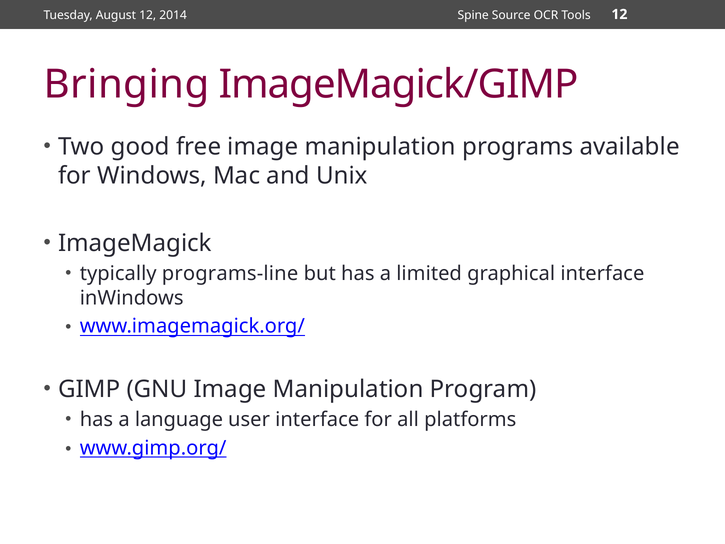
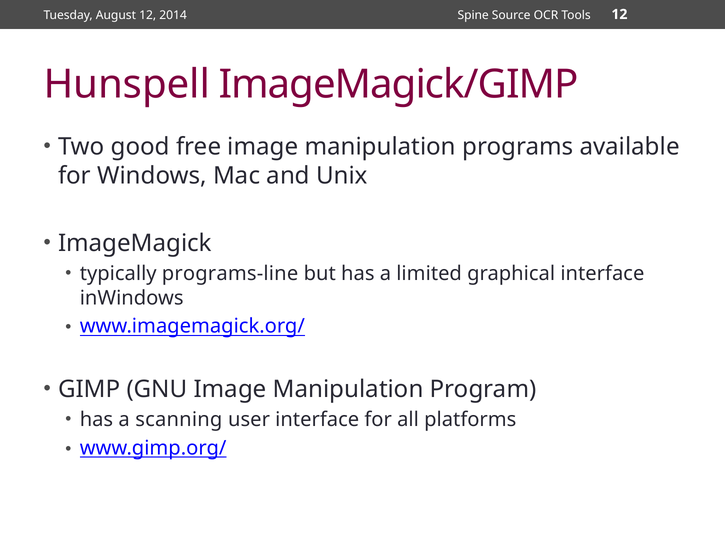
Bringing: Bringing -> Hunspell (127, 84)
language: language -> scanning (179, 420)
